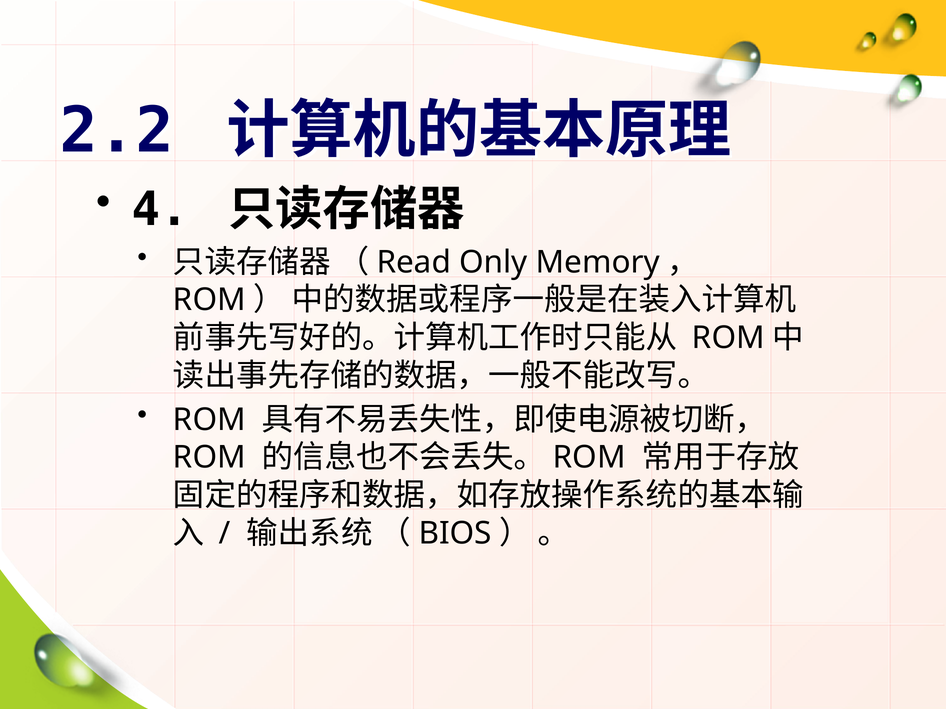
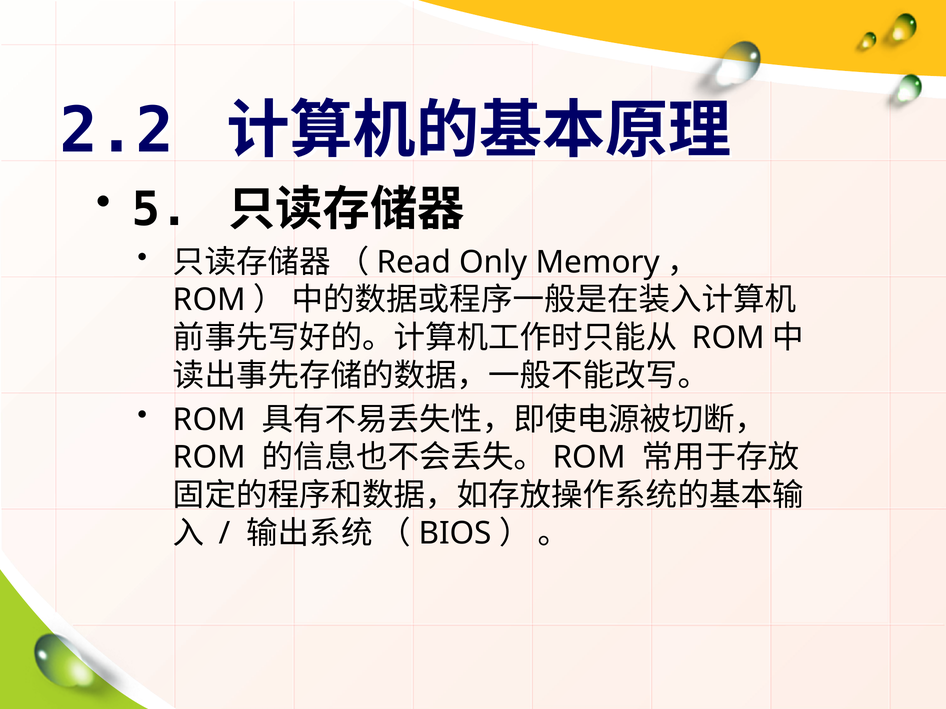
4: 4 -> 5 (160, 210)
